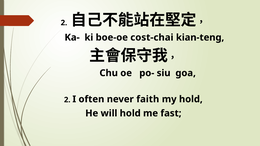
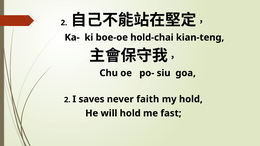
cost-chai: cost-chai -> hold-chai (152, 37)
often: often -> saves (91, 99)
